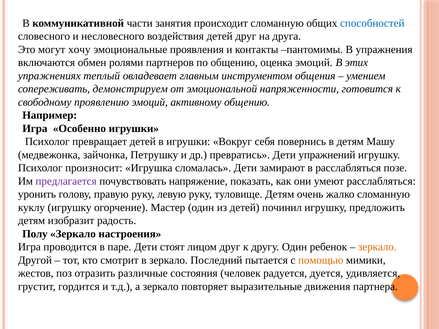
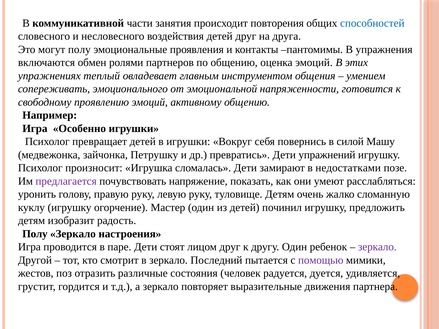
происходит сломанную: сломанную -> повторения (277, 23)
могут хочу: хочу -> полу (79, 50)
демонстрируем: демонстрируем -> эмоционального (130, 89)
в детям: детям -> силой (350, 142)
в расслабляться: расслабляться -> недостатками (348, 168)
зеркало colour: orange -> purple (377, 247)
помощью colour: orange -> purple (321, 260)
